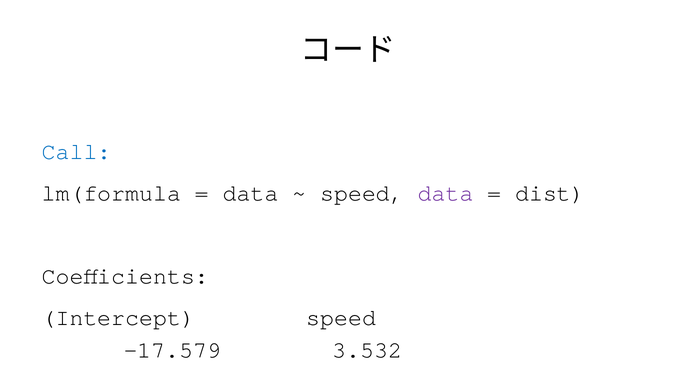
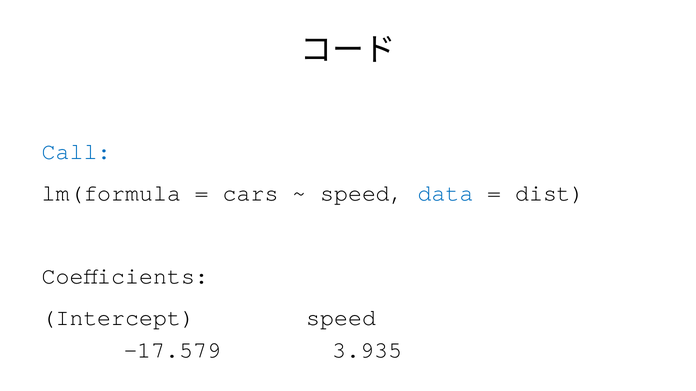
data: data -> cars (251, 193)
data colour: purple -> blue (446, 193)
3.532: 3.532 -> 3.935 (367, 351)
